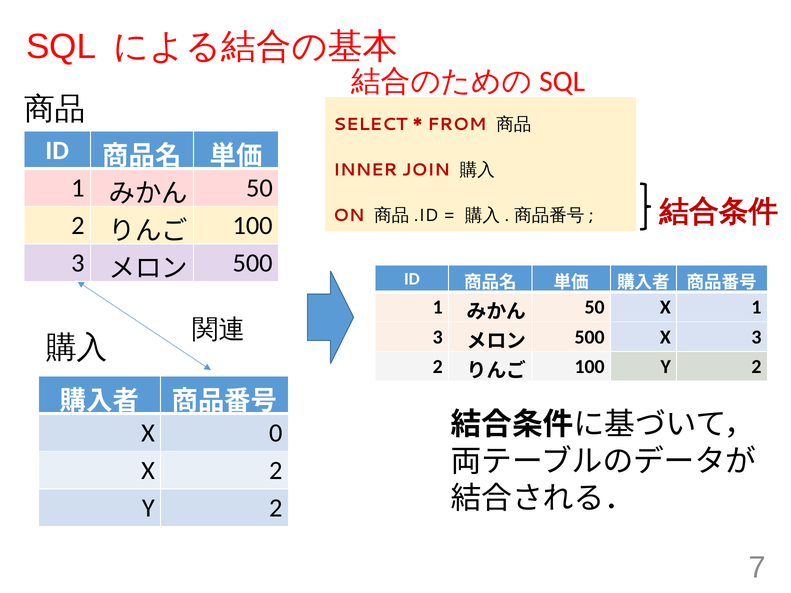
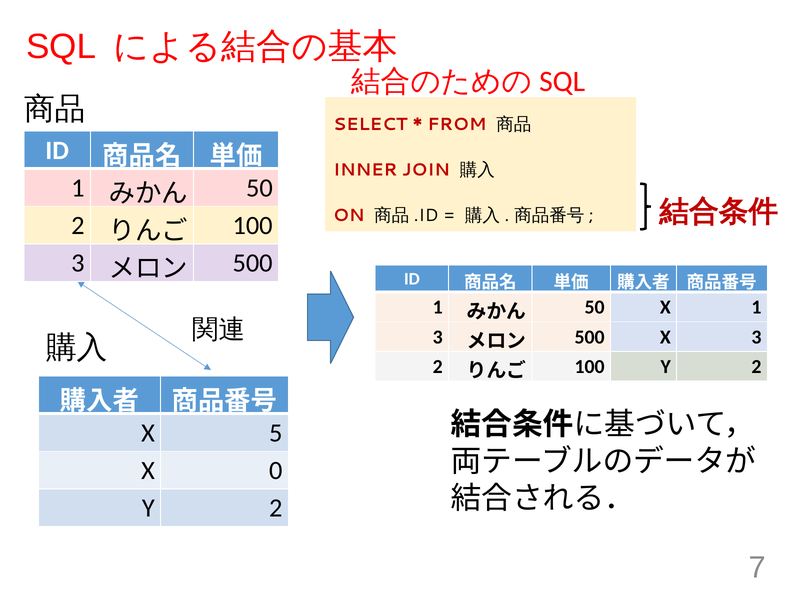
0: 0 -> 5 (276, 433)
X 2: 2 -> 0 (276, 471)
